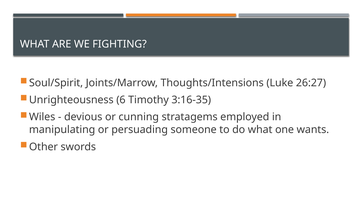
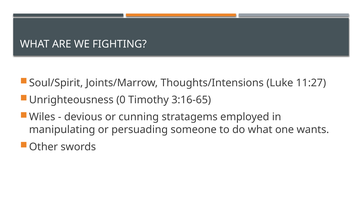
26:27: 26:27 -> 11:27 (311, 83)
6: 6 -> 0 (121, 100)
3:16-35: 3:16-35 -> 3:16-65 (191, 100)
